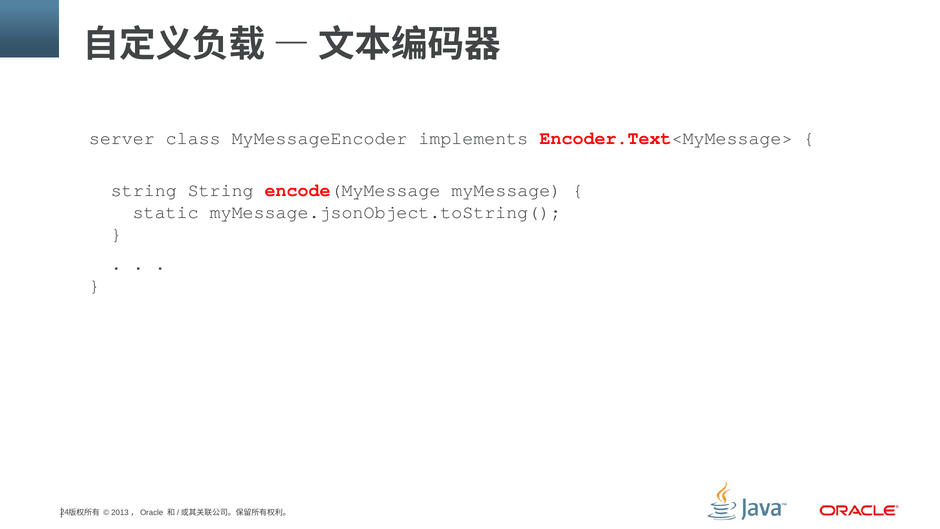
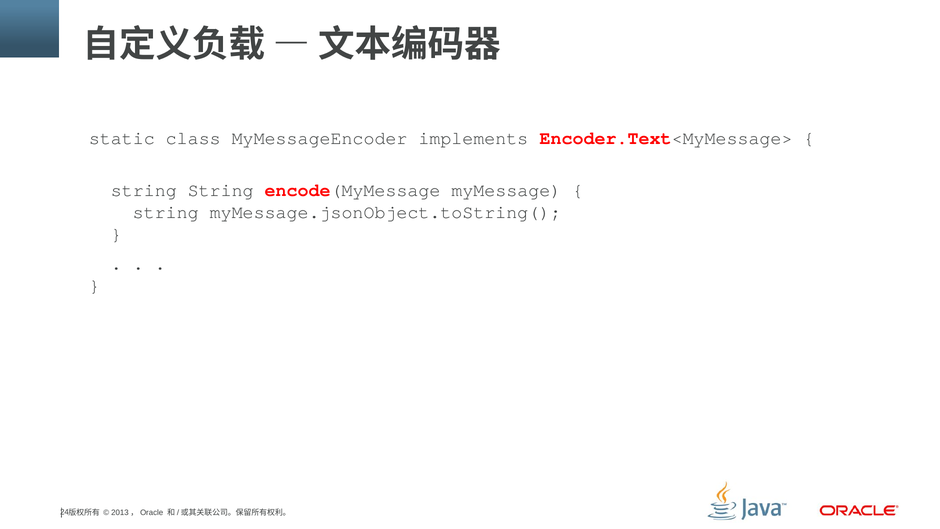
server: server -> static (122, 138)
static: static -> string (166, 212)
